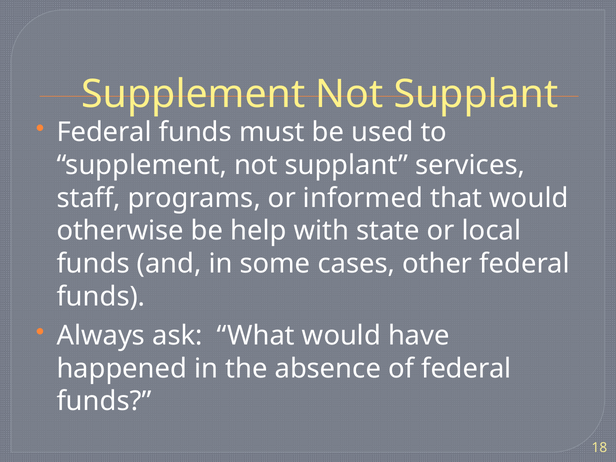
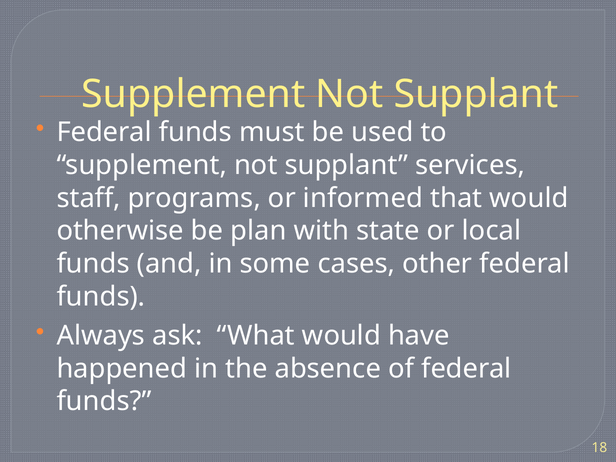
help: help -> plan (258, 231)
